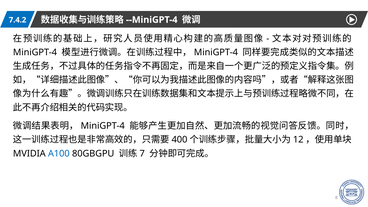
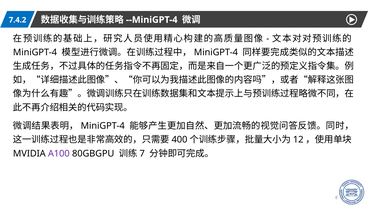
A100 colour: blue -> purple (59, 153)
